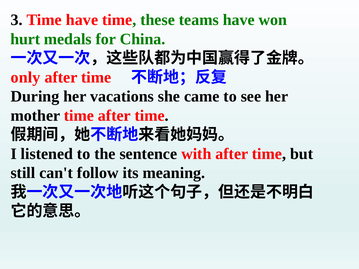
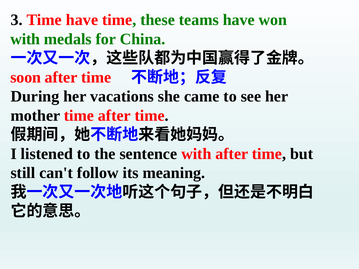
hurt: hurt -> with (25, 39)
only: only -> soon (26, 77)
